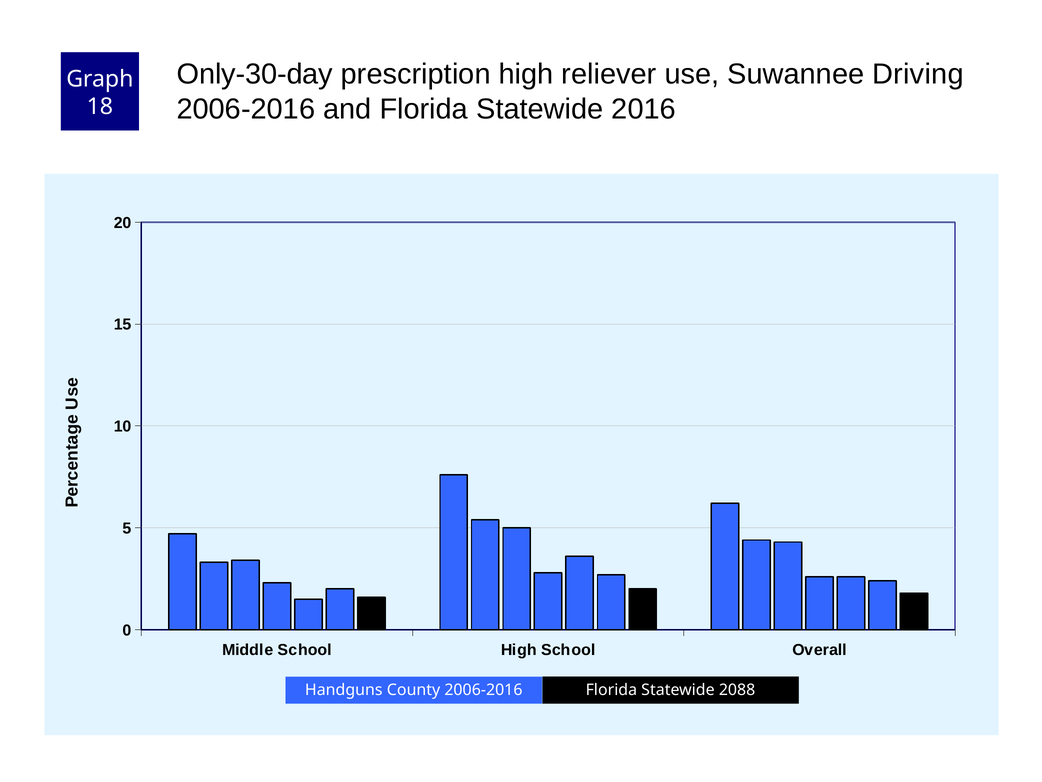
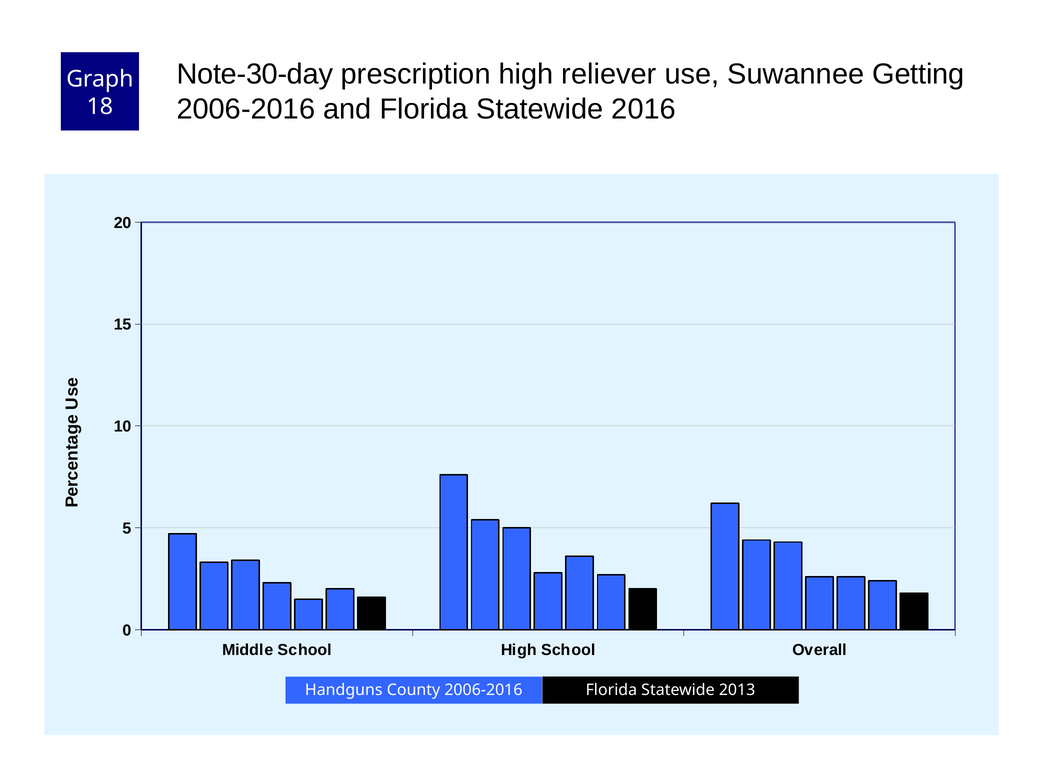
Only-30-day: Only-30-day -> Note-30-day (255, 74)
Driving: Driving -> Getting (918, 74)
2088: 2088 -> 2013 (737, 690)
